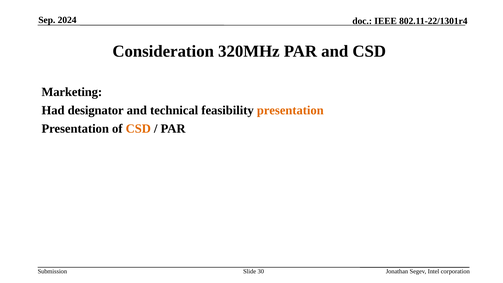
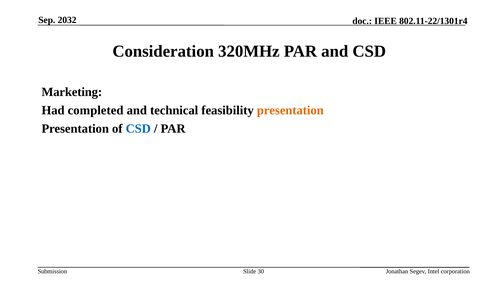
2024: 2024 -> 2032 (67, 20)
designator: designator -> completed (96, 110)
CSD colour: orange -> blue (138, 129)
